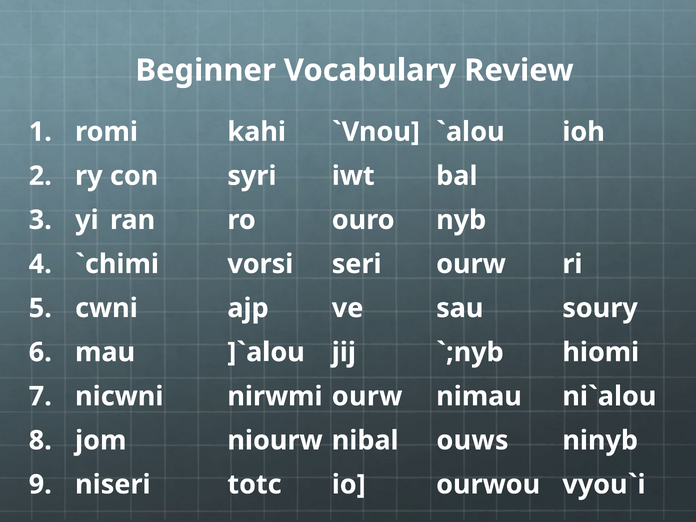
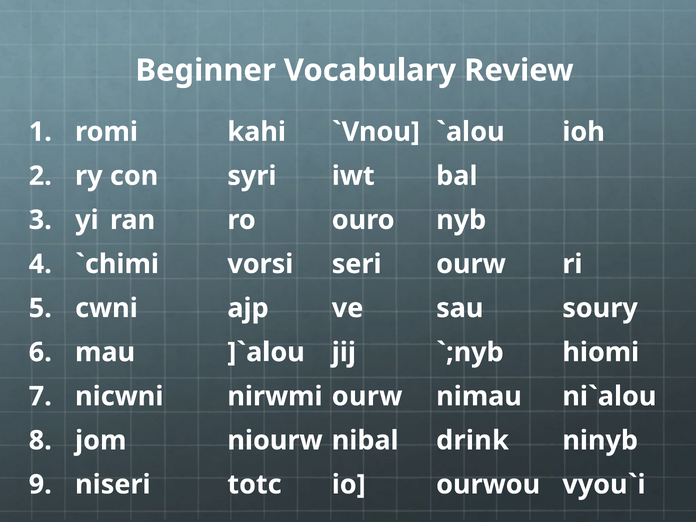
ouws: ouws -> drink (472, 440)
